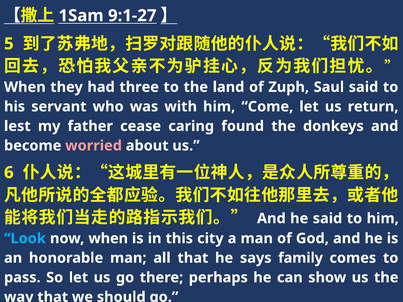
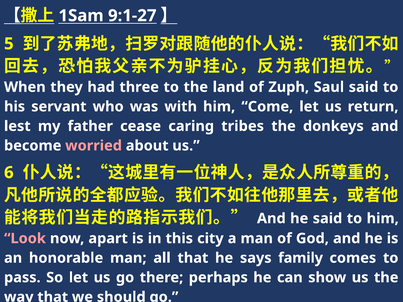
found: found -> tribes (243, 126)
Look colour: light blue -> pink (25, 239)
now when: when -> apart (108, 239)
